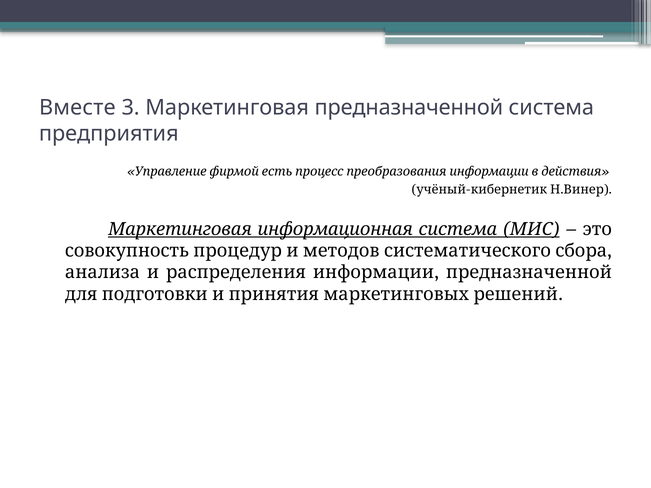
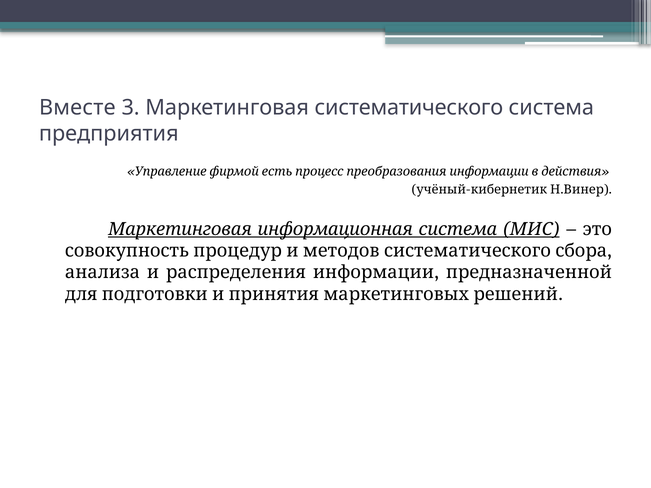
Маркетинговая предназначенной: предназначенной -> систематического (409, 108)
